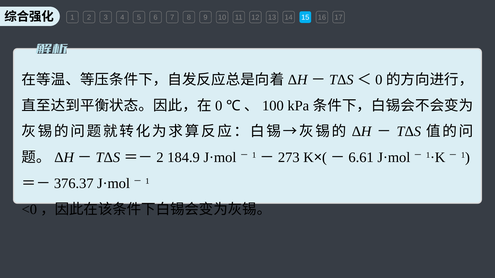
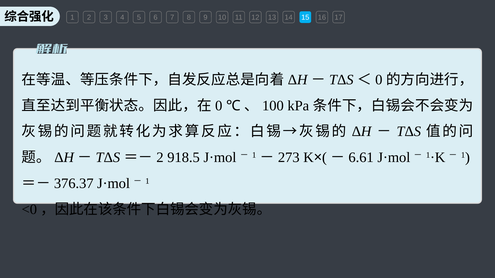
184.9: 184.9 -> 918.5 (184, 158)
